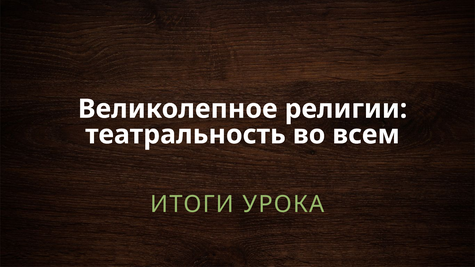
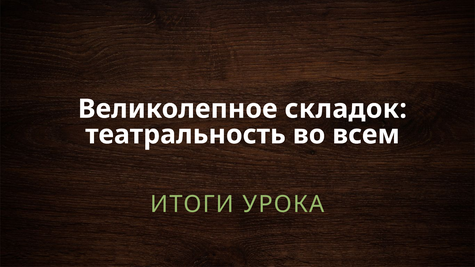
религии: религии -> складок (346, 109)
